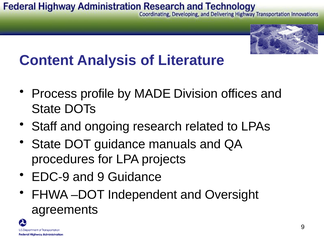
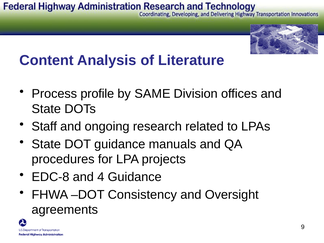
MADE: MADE -> SAME (152, 94)
EDC-9: EDC-9 -> EDC-8 (50, 177)
and 9: 9 -> 4 (101, 177)
Independent: Independent -> Consistency (142, 195)
